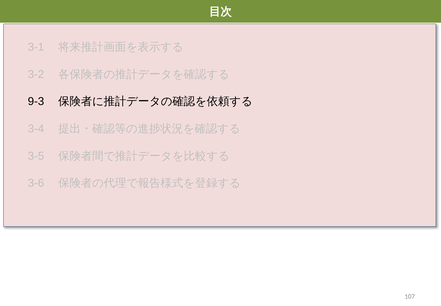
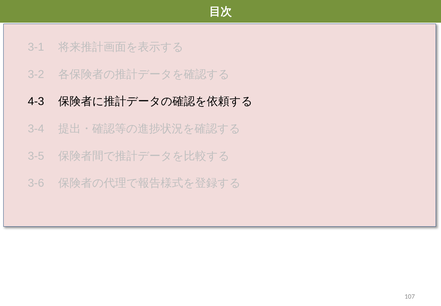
9-3: 9-3 -> 4-3 (36, 101)
